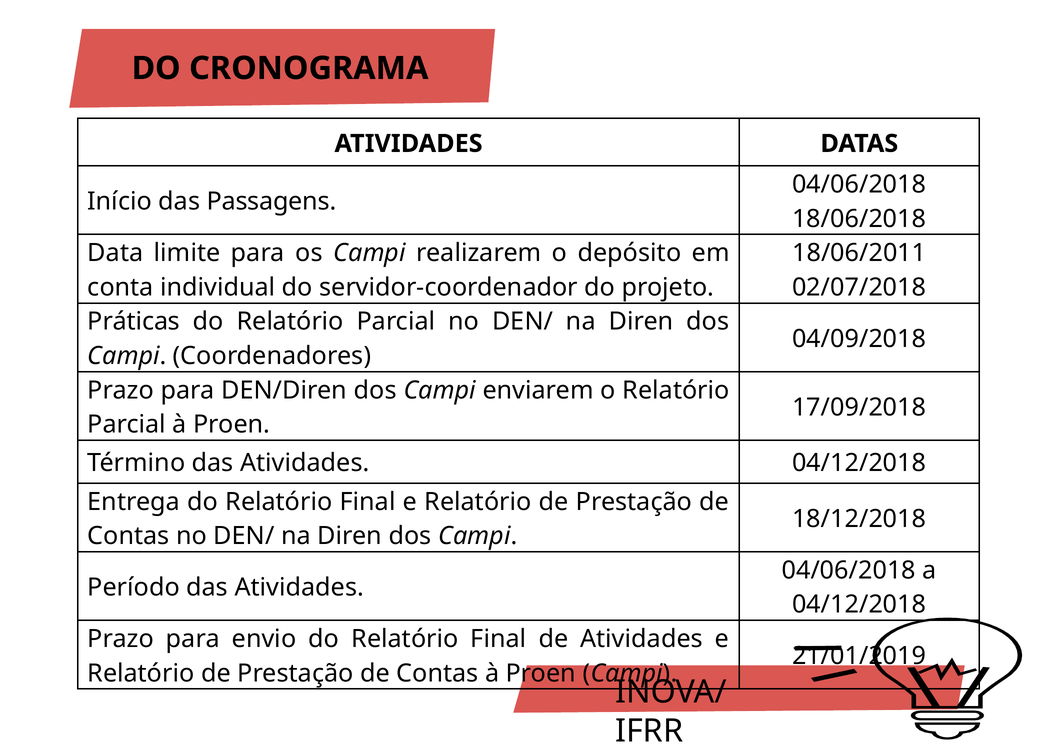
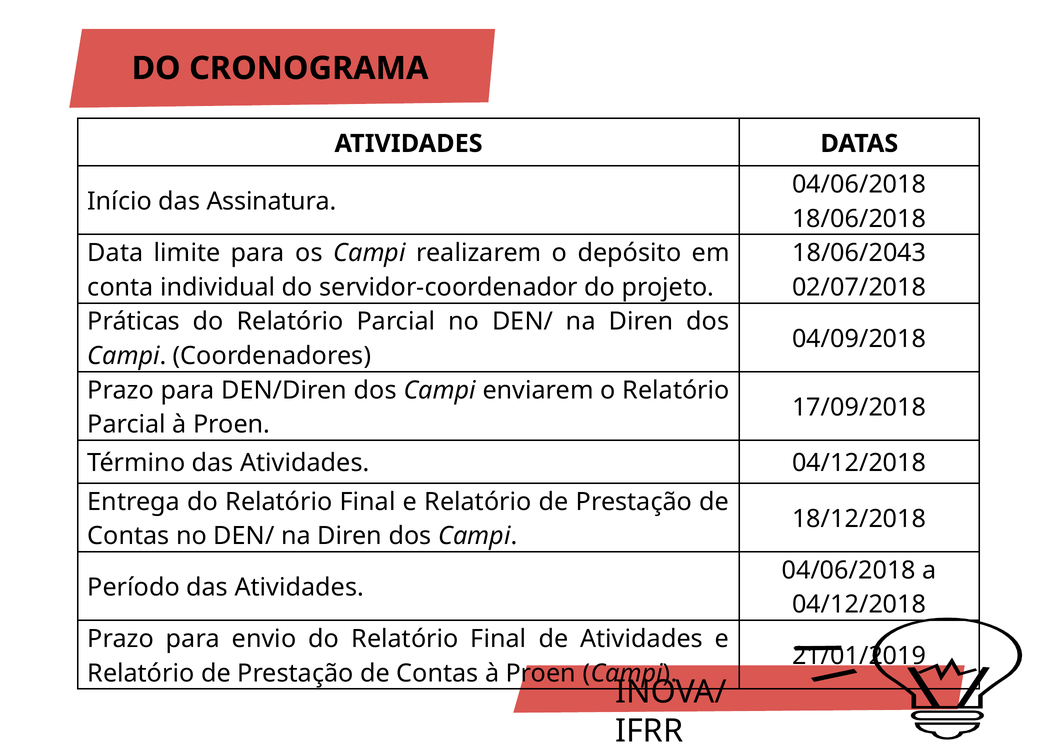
Passagens: Passagens -> Assinatura (272, 202)
18/06/2011: 18/06/2011 -> 18/06/2043 (859, 253)
